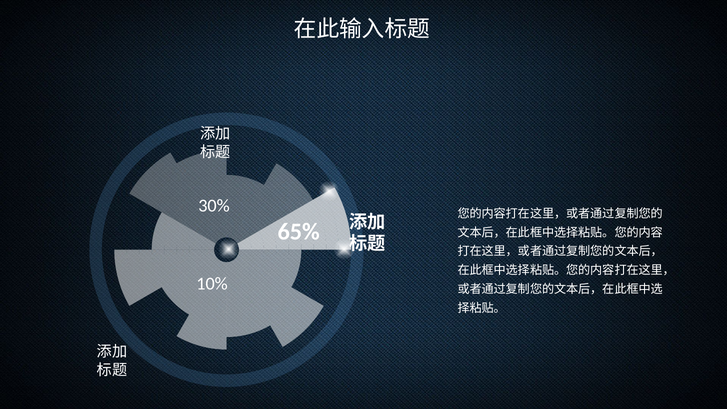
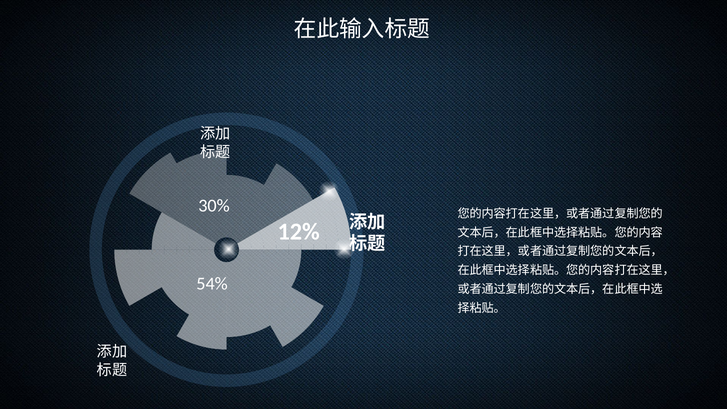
65%: 65% -> 12% (299, 232)
10%: 10% -> 54% (212, 284)
